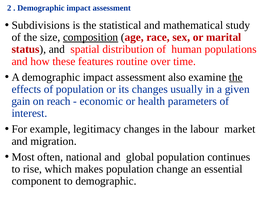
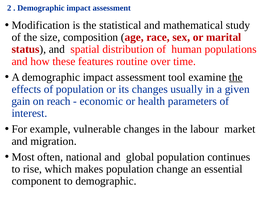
Subdivisions: Subdivisions -> Modification (41, 25)
composition underline: present -> none (91, 37)
also: also -> tool (177, 77)
legitimacy: legitimacy -> vulnerable (97, 129)
